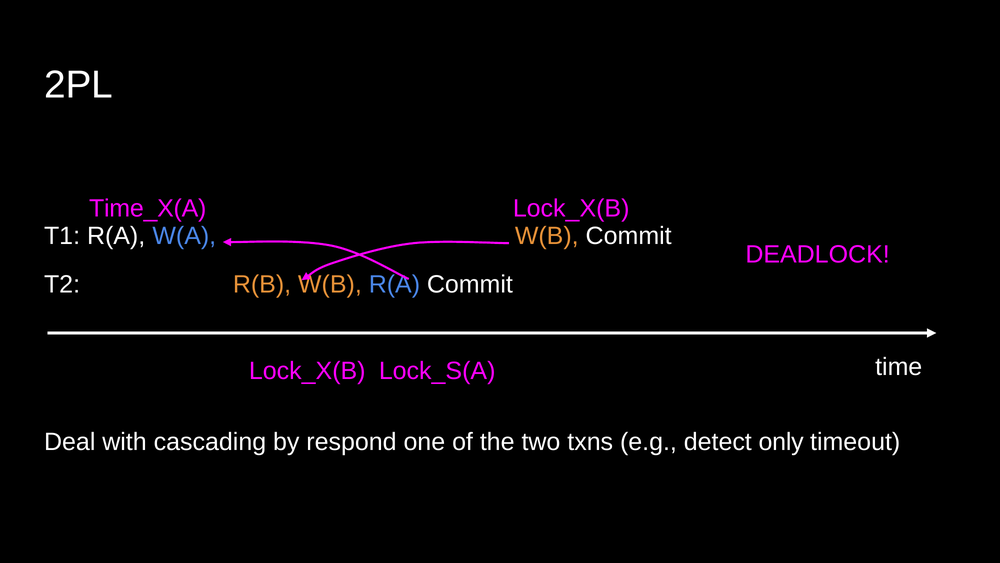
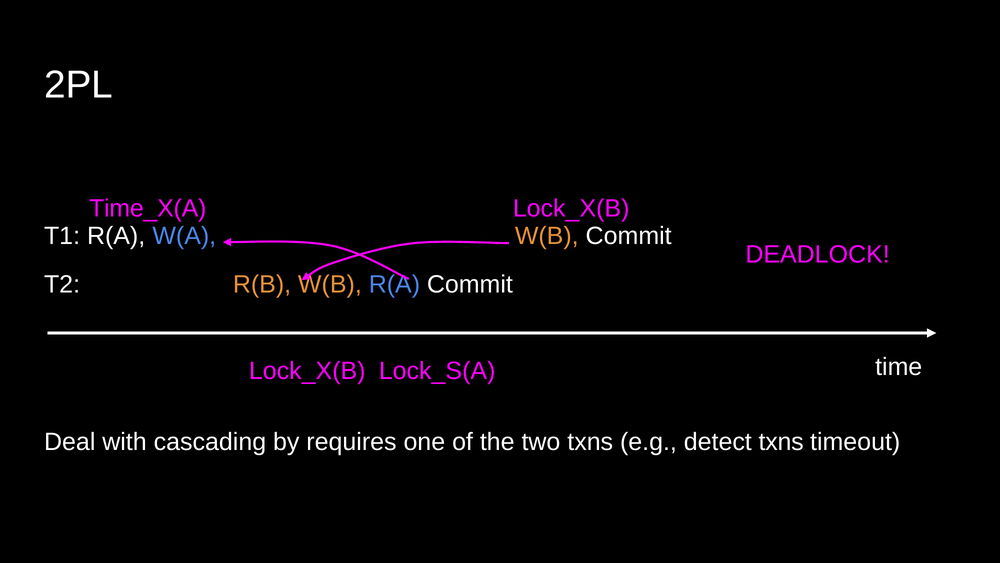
respond: respond -> requires (351, 441)
detect only: only -> txns (781, 441)
